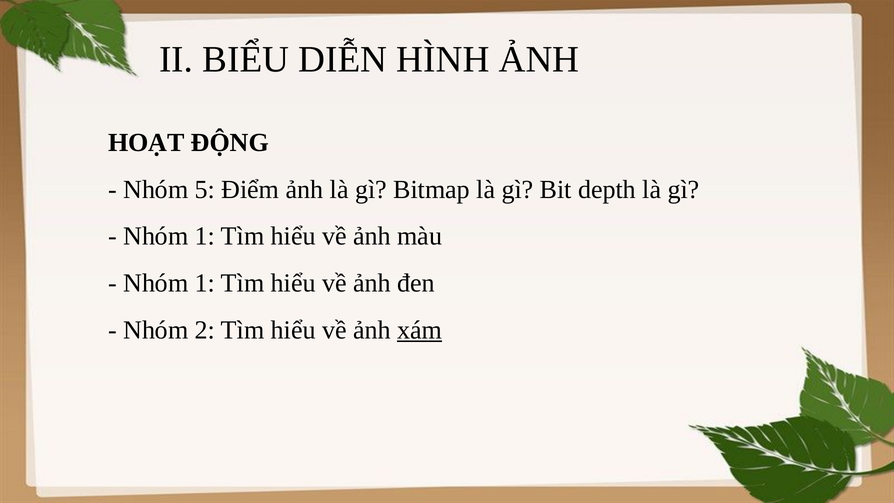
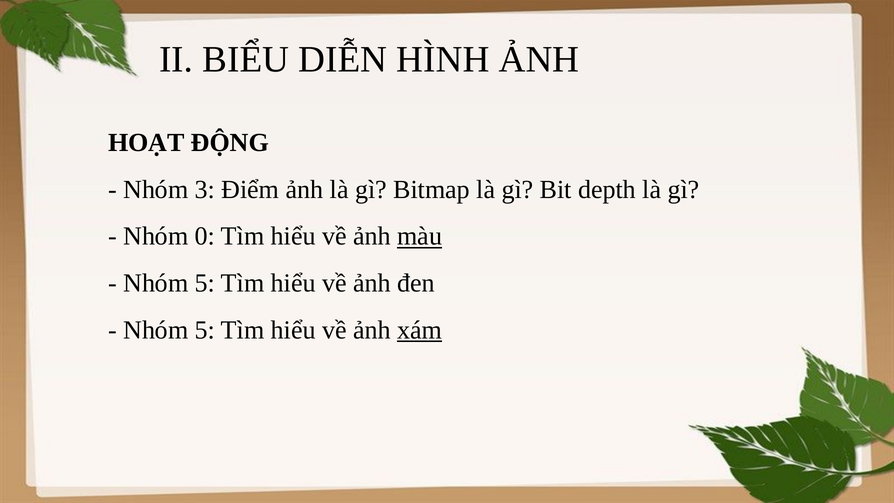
5: 5 -> 3 (205, 189)
1: 1 -> 0 (205, 236)
màu underline: none -> present (420, 236)
1: 1 -> 5 (205, 283)
2: 2 -> 5 (205, 330)
